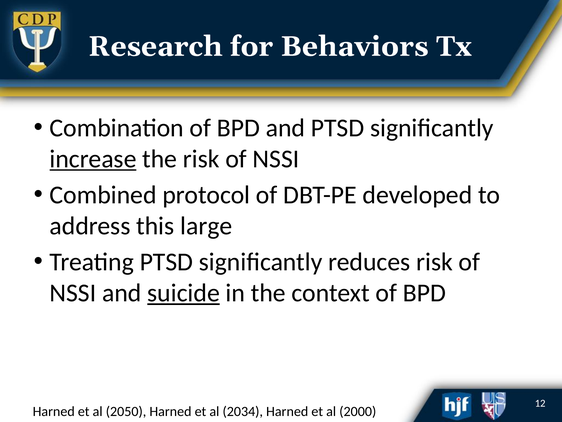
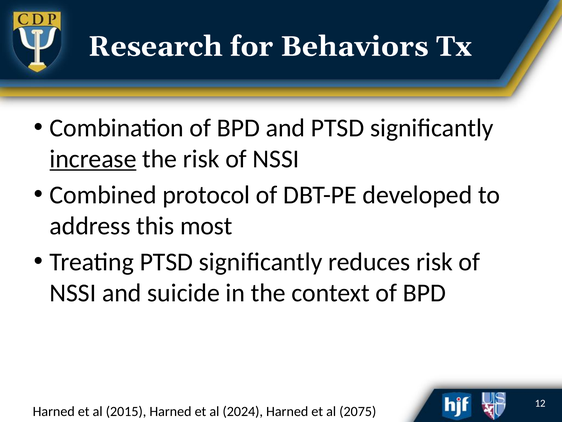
large: large -> most (206, 226)
suicide underline: present -> none (184, 293)
2050: 2050 -> 2015 (126, 411)
2034: 2034 -> 2024 (243, 411)
2000: 2000 -> 2075 (358, 411)
